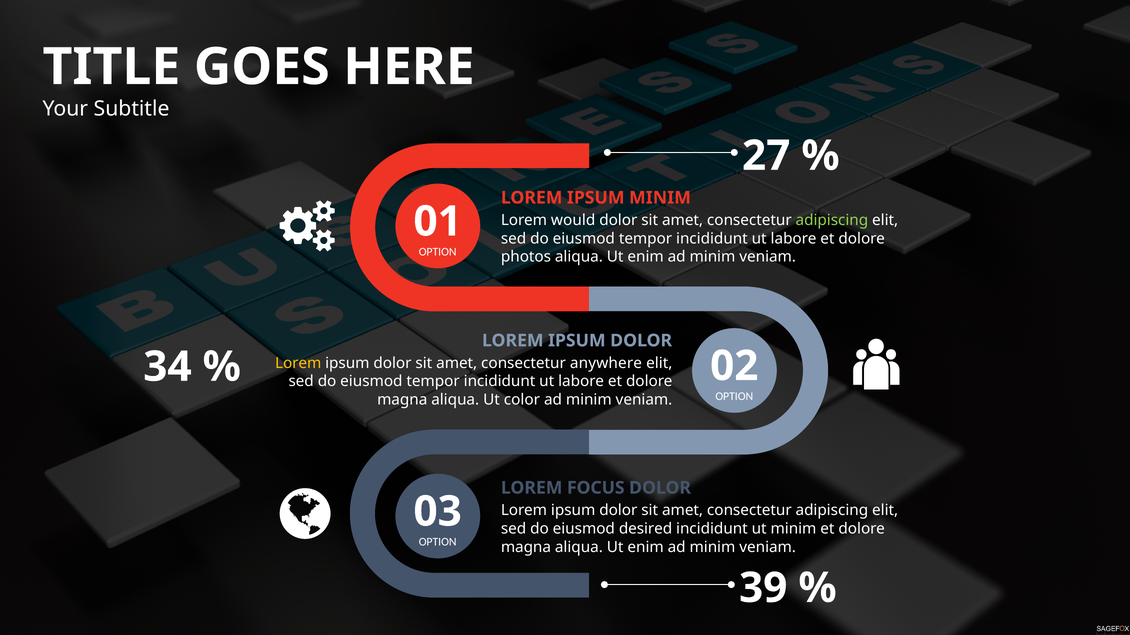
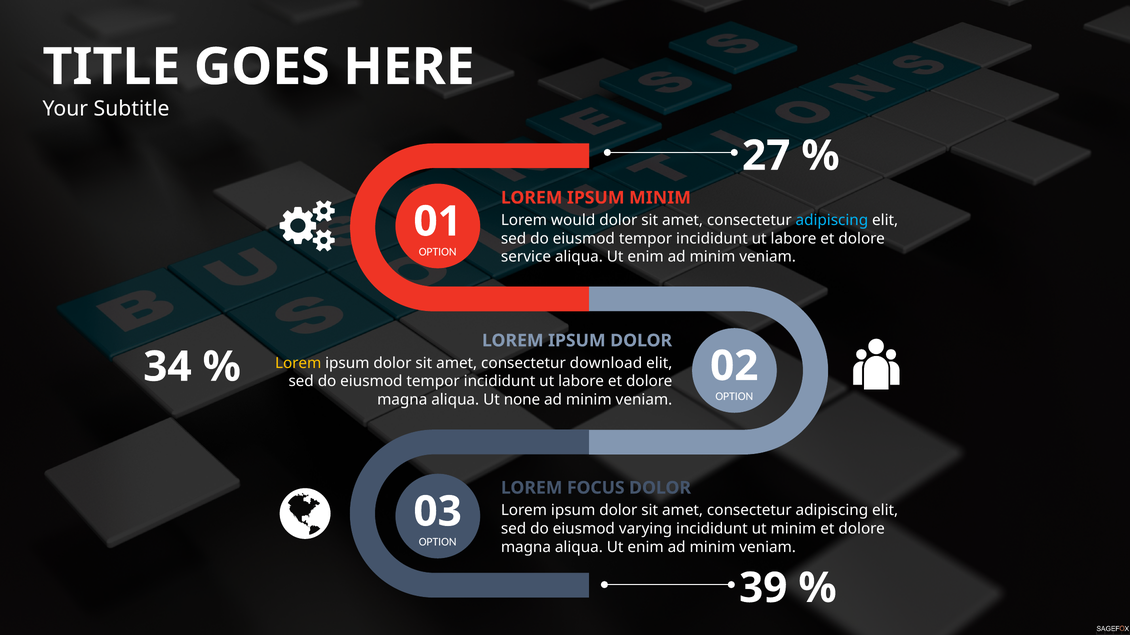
adipiscing colour: light green -> light blue (832, 220)
photos: photos -> service (526, 257)
anywhere: anywhere -> download (606, 363)
color: color -> none (522, 400)
desired: desired -> varying (646, 529)
